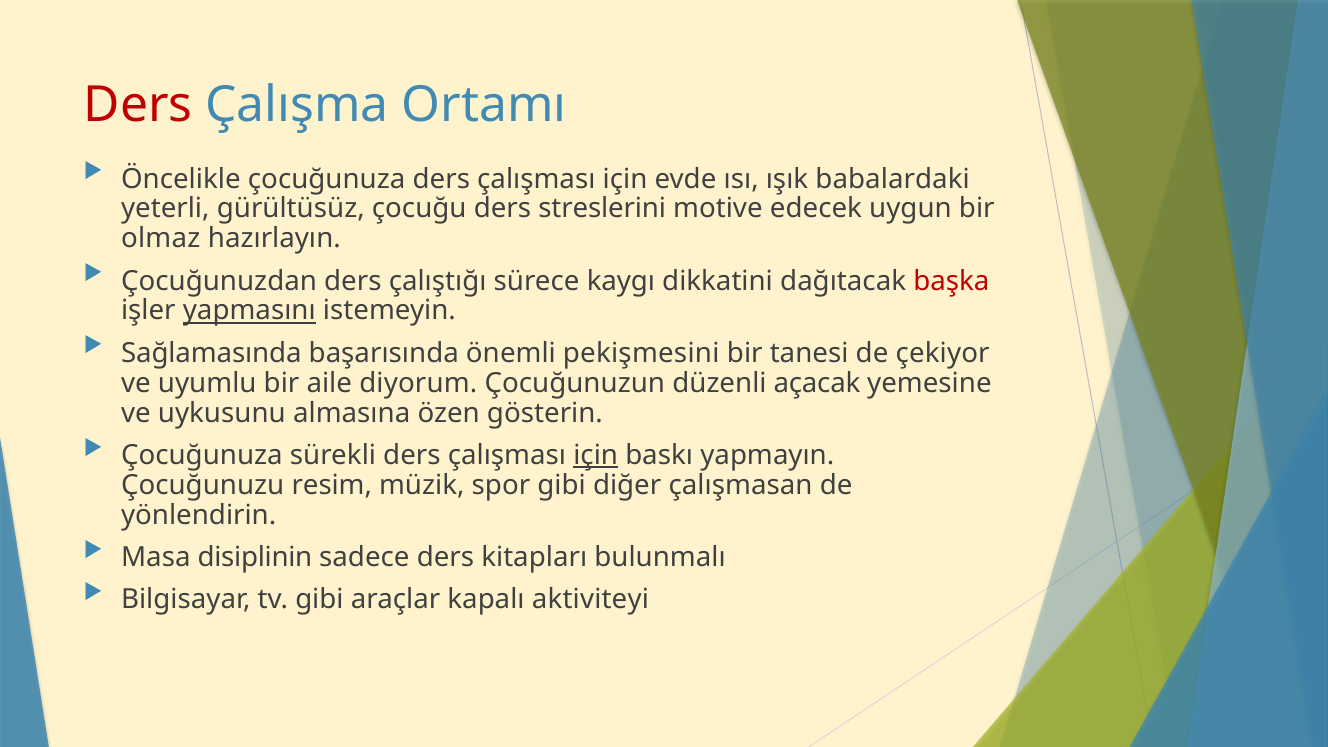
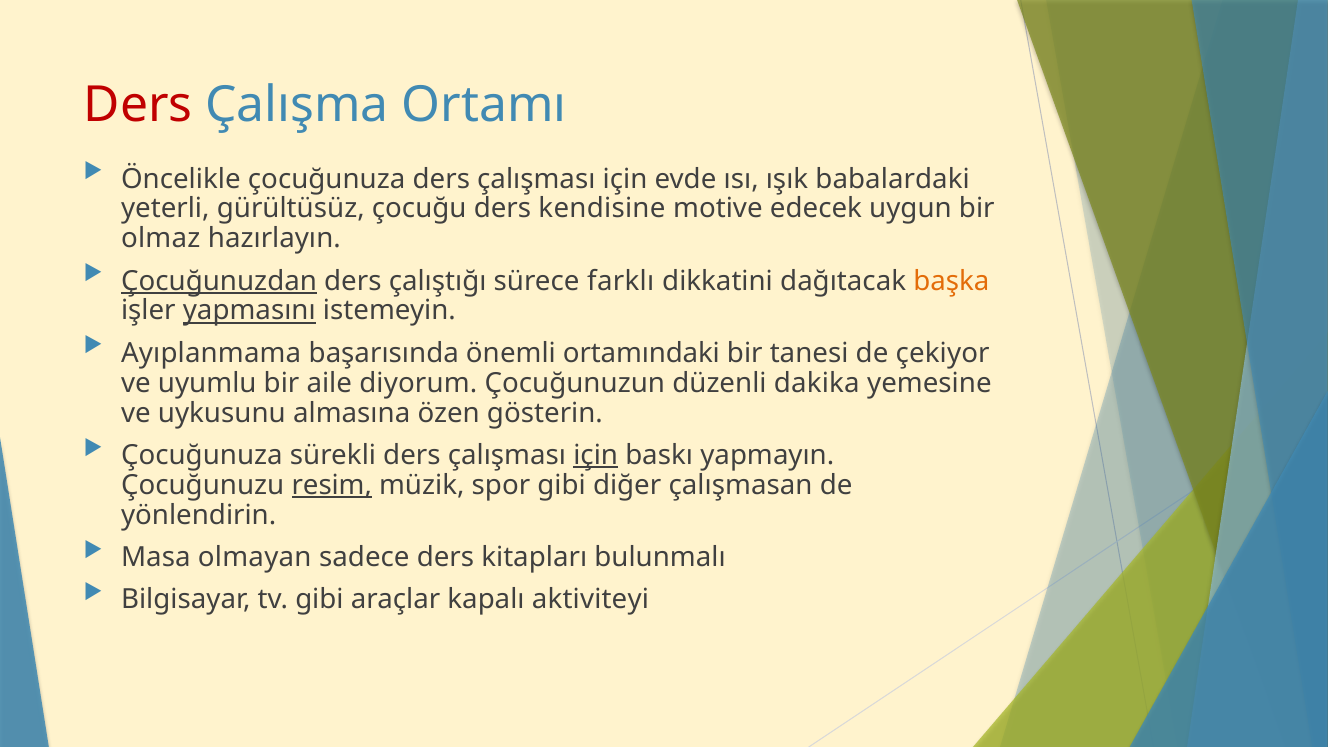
streslerini: streslerini -> kendisine (602, 209)
Çocuğunuzdan underline: none -> present (219, 281)
kaygı: kaygı -> farklı (621, 281)
başka colour: red -> orange (951, 281)
Sağlamasında: Sağlamasında -> Ayıplanmama (211, 353)
pekişmesini: pekişmesini -> ortamındaki (641, 353)
açacak: açacak -> dakika (817, 383)
resim underline: none -> present (332, 485)
disiplinin: disiplinin -> olmayan (255, 557)
